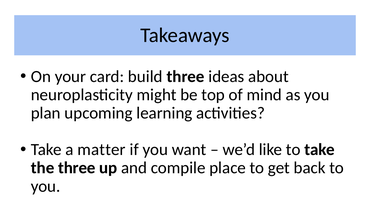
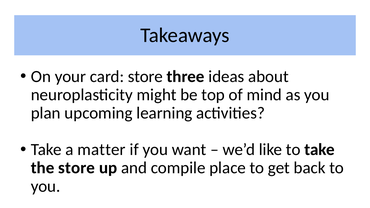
card build: build -> store (145, 76)
the three: three -> store (77, 168)
